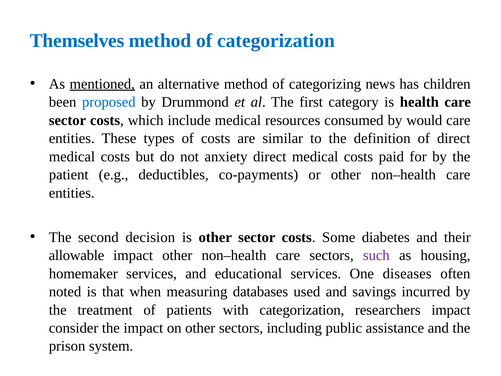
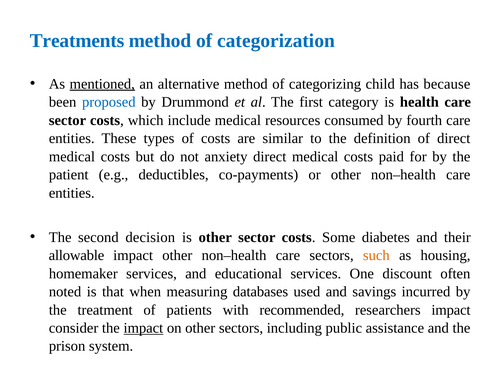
Themselves: Themselves -> Treatments (77, 41)
news: news -> child (380, 84)
children: children -> because (447, 84)
would: would -> fourth (424, 120)
such colour: purple -> orange (376, 255)
diseases: diseases -> discount (407, 273)
with categorization: categorization -> recommended (302, 310)
impact underline: none -> present (143, 328)
